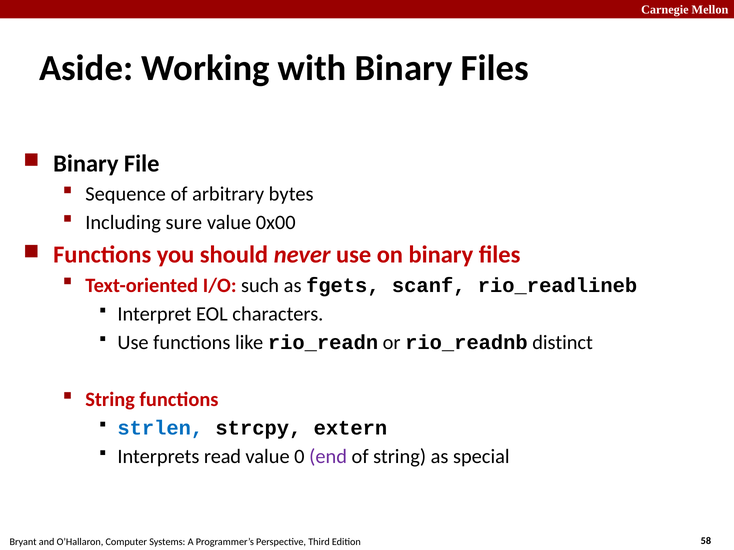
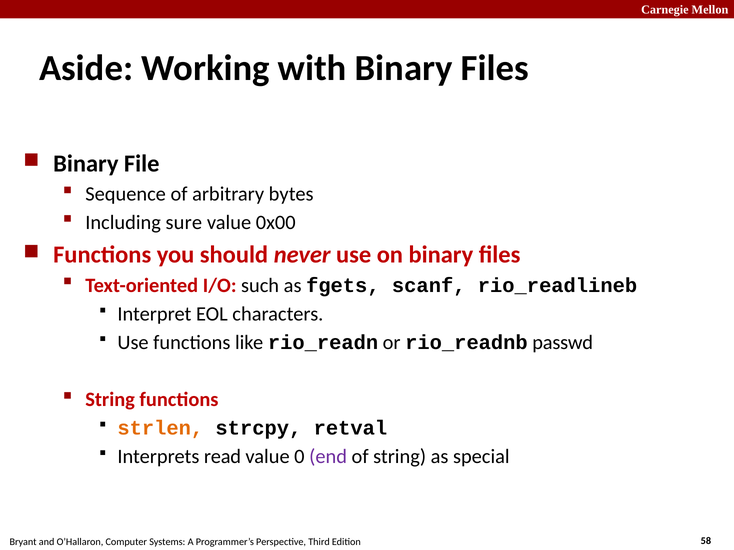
distinct: distinct -> passwd (563, 343)
strlen colour: blue -> orange (160, 428)
extern: extern -> retval (350, 428)
